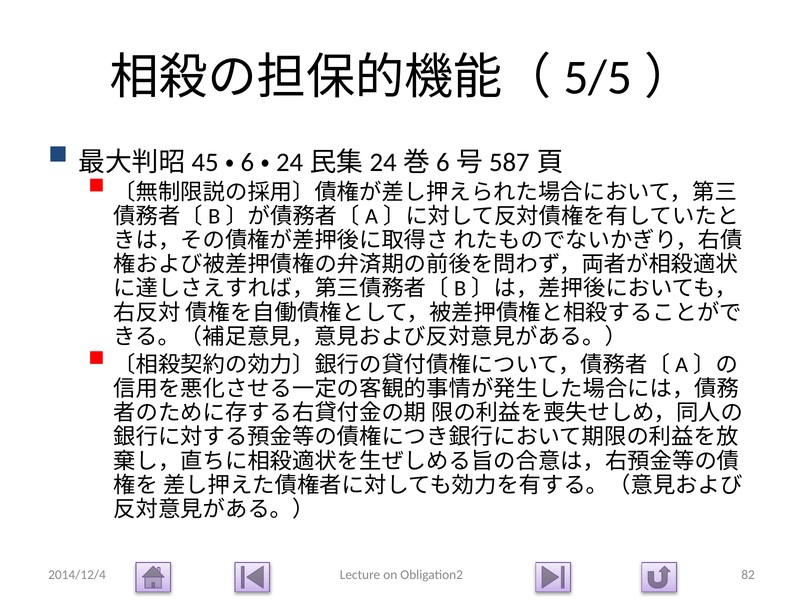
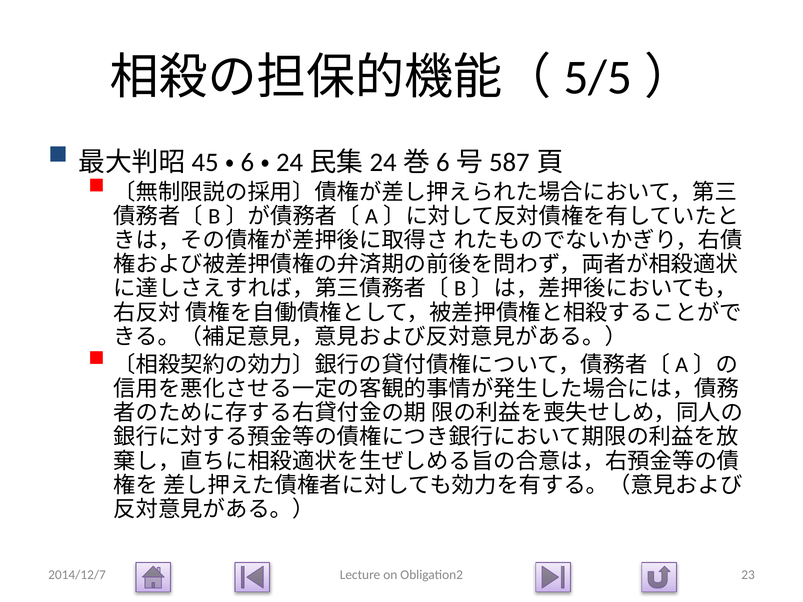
2014/12/4: 2014/12/4 -> 2014/12/7 (77, 575)
82: 82 -> 23 (748, 575)
